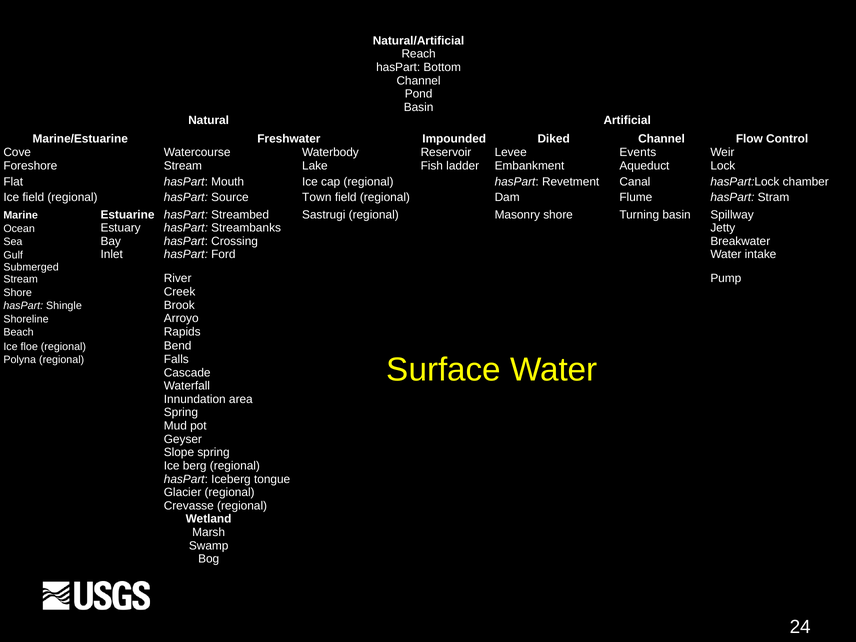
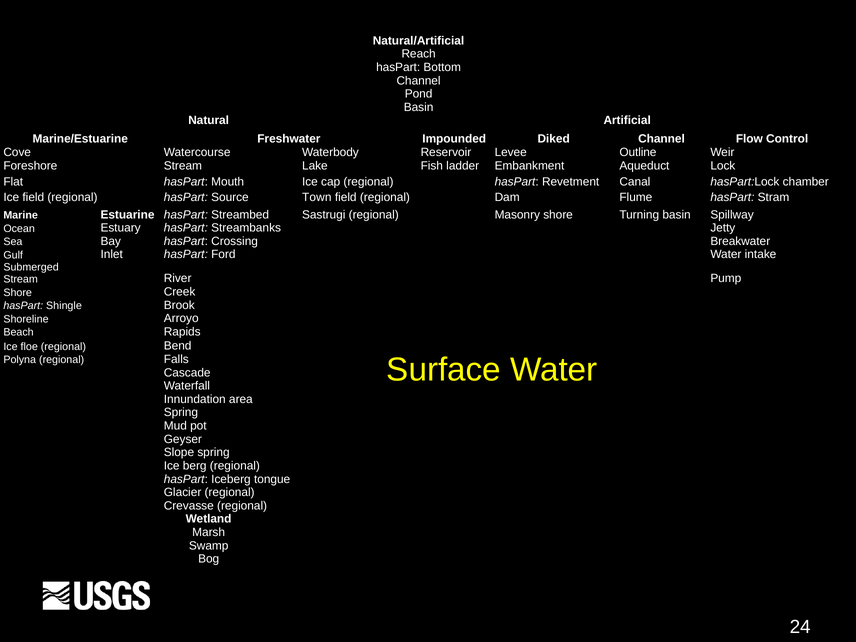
Events: Events -> Outline (638, 152)
